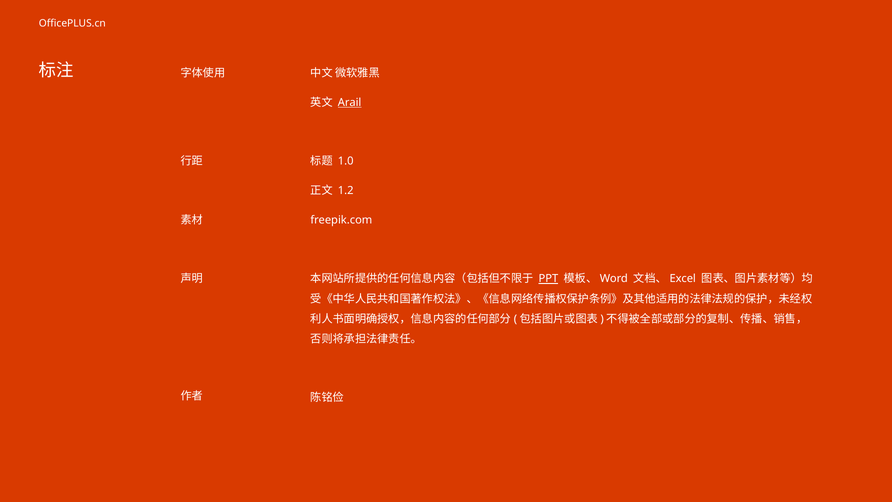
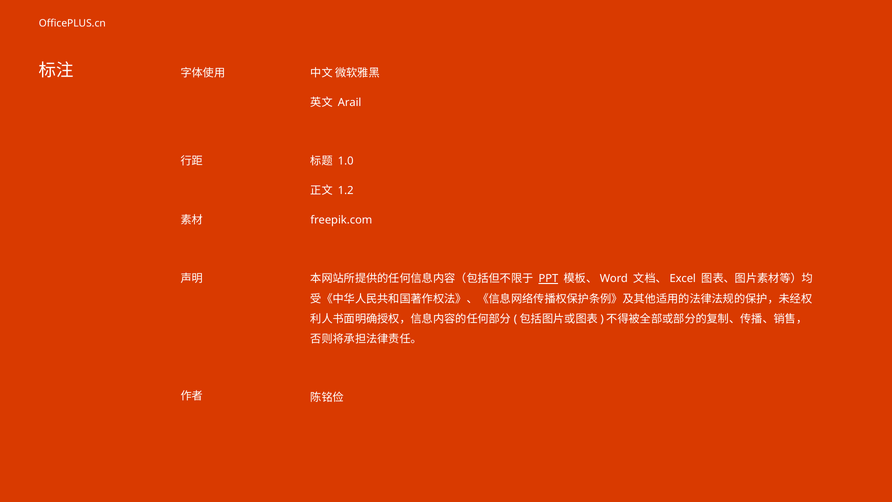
Arail underline: present -> none (350, 102)
